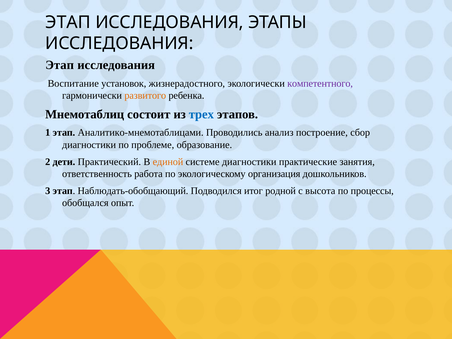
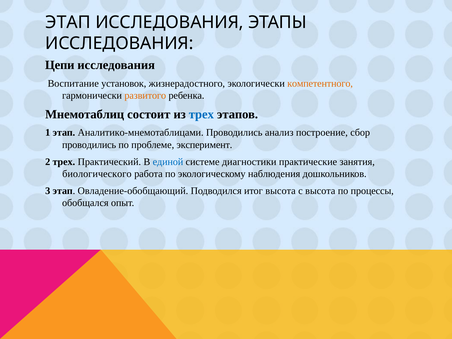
Этап: Этап -> Цепи (60, 65)
компетентного colour: purple -> orange (320, 83)
диагностики: диагностики -> проводились (89, 145)
образование: образование -> эксперимент (204, 145)
2 дети: дети -> трех (64, 162)
единой colour: orange -> blue (168, 162)
ответственность: ответственность -> биологического (97, 174)
организация: организация -> наблюдения (274, 174)
Наблюдать-обобщающий: Наблюдать-обобщающий -> Овладение-обобщающий (133, 191)
итог родной: родной -> высота (281, 191)
